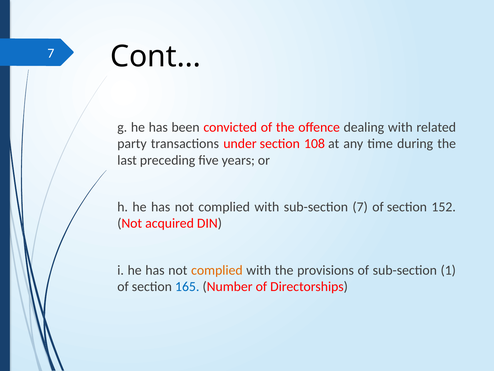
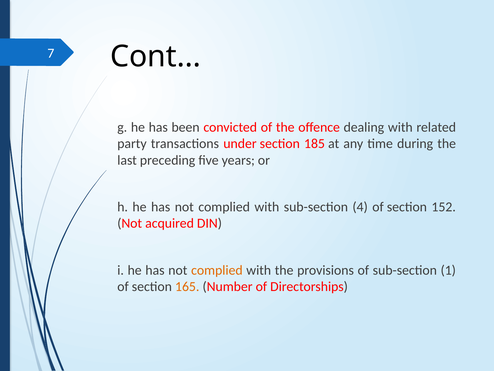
108: 108 -> 185 (314, 143)
sub-section 7: 7 -> 4 (360, 207)
165 colour: blue -> orange (187, 286)
